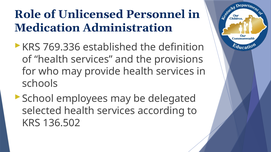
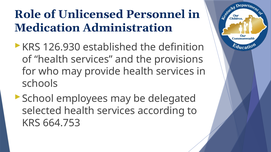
769.336: 769.336 -> 126.930 (62, 47)
136.502: 136.502 -> 664.753 (62, 123)
